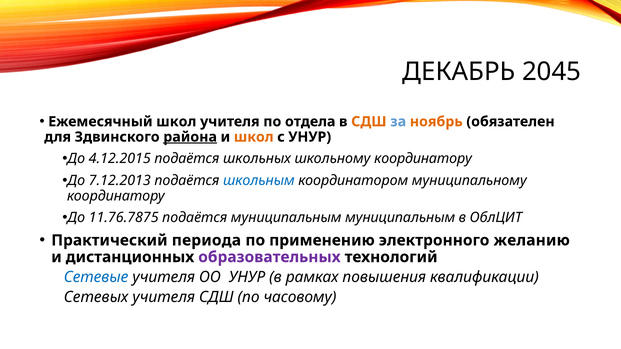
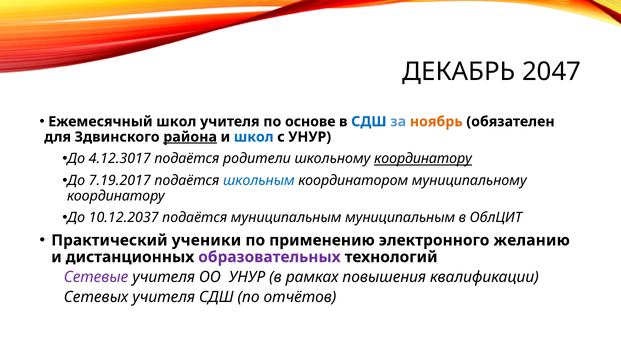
2045: 2045 -> 2047 (552, 72)
отдела: отдела -> основе (310, 122)
СДШ colour: orange -> blue (369, 122)
школ colour: orange -> blue (254, 137)
4.12.2015: 4.12.2015 -> 4.12.3017 (120, 159)
школьных: школьных -> родители (257, 159)
координатору underline: none -> present (423, 159)
7.12.2013: 7.12.2013 -> 7.19.2017 (120, 181)
11.76.7875: 11.76.7875 -> 10.12.2037 (124, 218)
периода: периода -> ученики (206, 240)
Сетевые colour: blue -> purple (96, 277)
часовому: часовому -> отчётов (300, 297)
